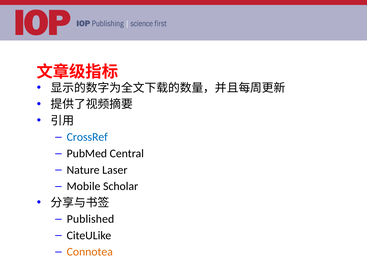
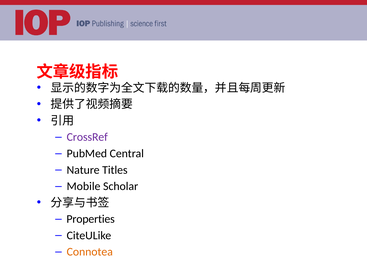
CrossRef colour: blue -> purple (87, 137)
Laser: Laser -> Titles (115, 170)
Published: Published -> Properties (91, 219)
